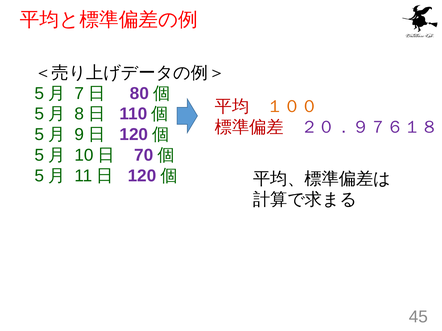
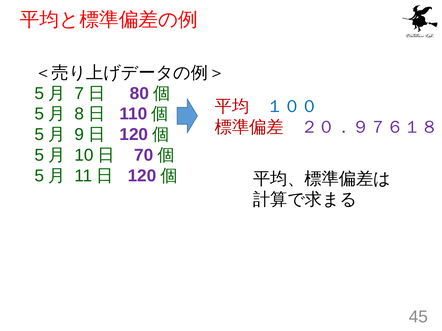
１００ colour: orange -> blue (292, 107)
